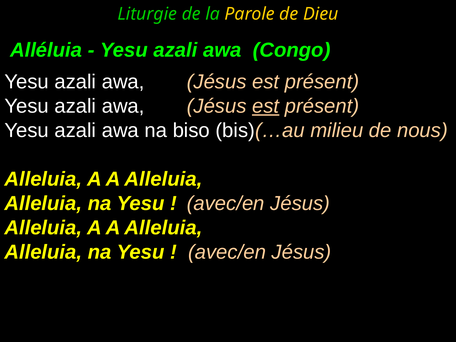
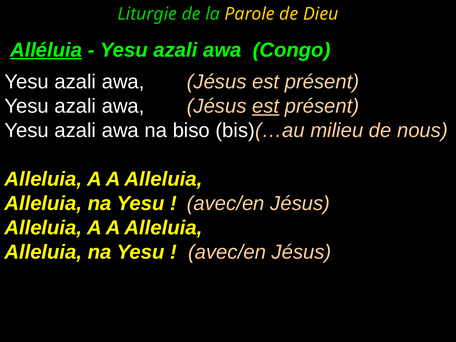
Alléluia underline: none -> present (46, 50)
